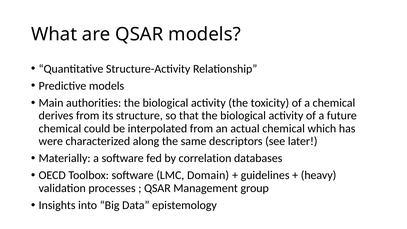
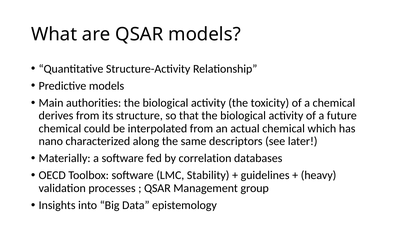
were: were -> nano (51, 141)
Domain: Domain -> Stability (208, 175)
